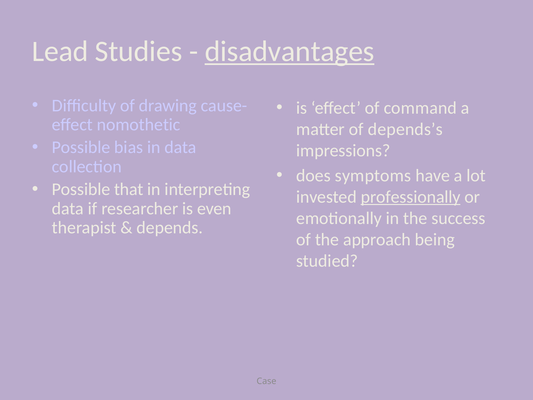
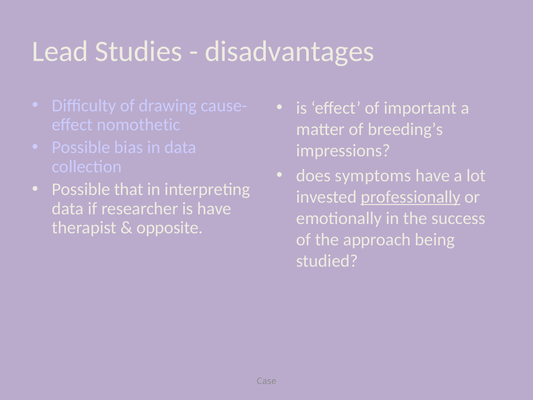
disadvantages underline: present -> none (290, 51)
command: command -> important (420, 108)
depends’s: depends’s -> breeding’s (405, 129)
is even: even -> have (214, 208)
depends: depends -> opposite (170, 228)
